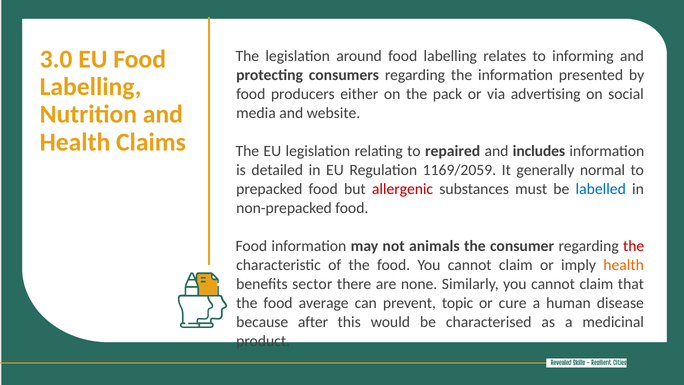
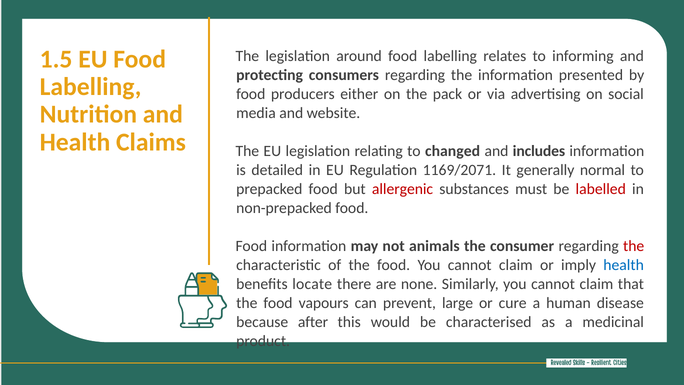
3.0: 3.0 -> 1.5 (56, 59)
repaired: repaired -> changed (453, 151)
1169/2059: 1169/2059 -> 1169/2071 (459, 170)
labelled colour: blue -> red (601, 189)
health colour: orange -> blue (624, 265)
sector: sector -> locate (312, 284)
average: average -> vapours (324, 303)
topic: topic -> large (458, 303)
